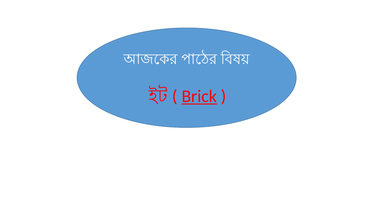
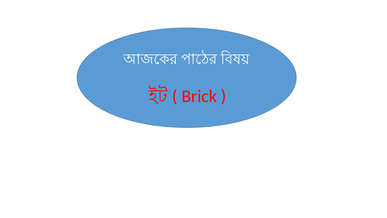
Brick underline: present -> none (199, 96)
